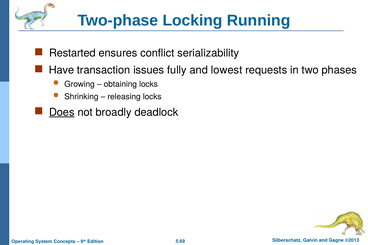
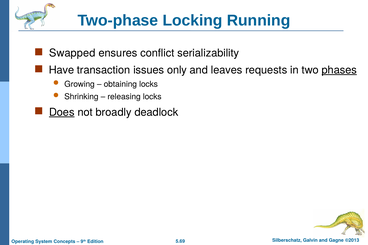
Restarted: Restarted -> Swapped (72, 53)
fully: fully -> only (177, 70)
lowest: lowest -> leaves (227, 70)
phases underline: none -> present (339, 70)
